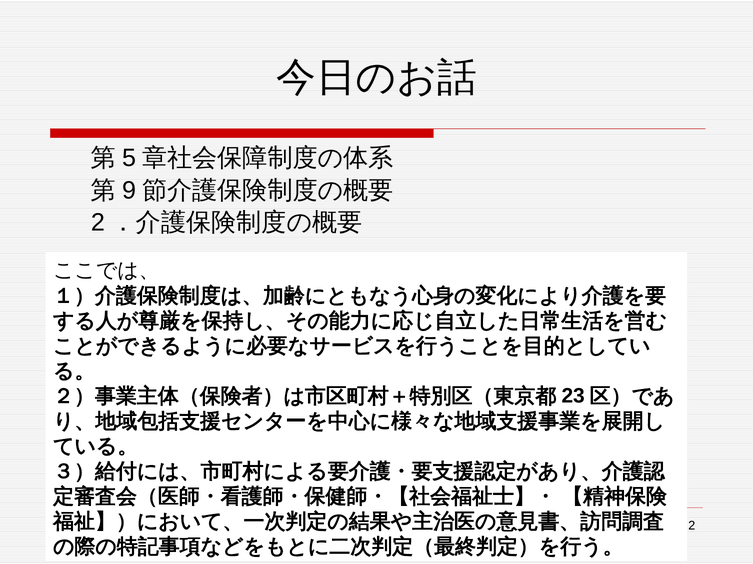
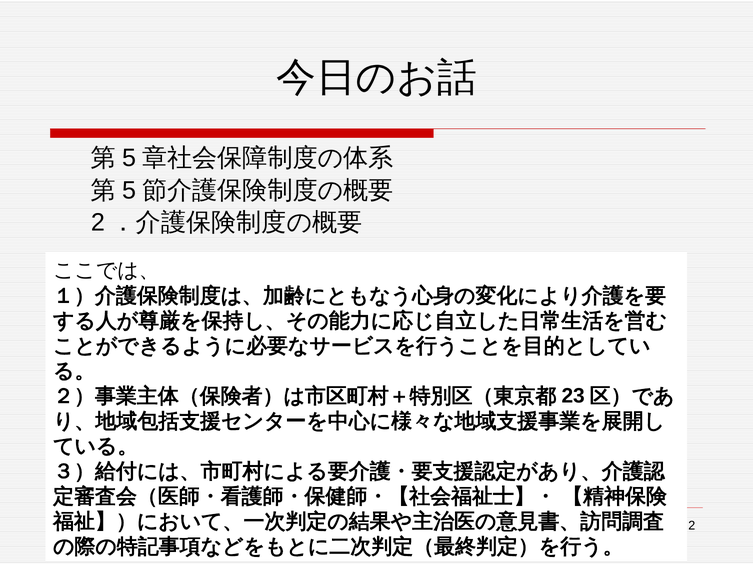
9: 9 -> 5 (129, 190)
